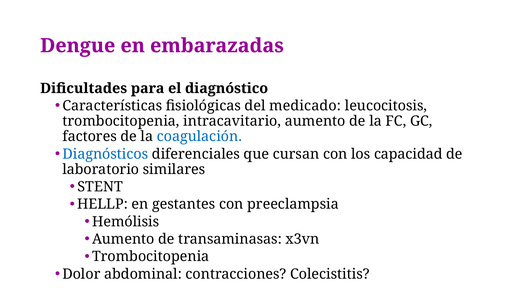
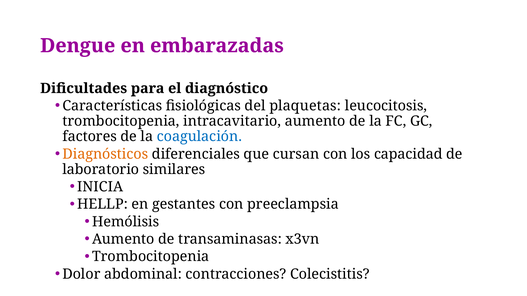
medicado: medicado -> plaquetas (305, 106)
Diagnósticos colour: blue -> orange (105, 154)
STENT: STENT -> INICIA (100, 187)
